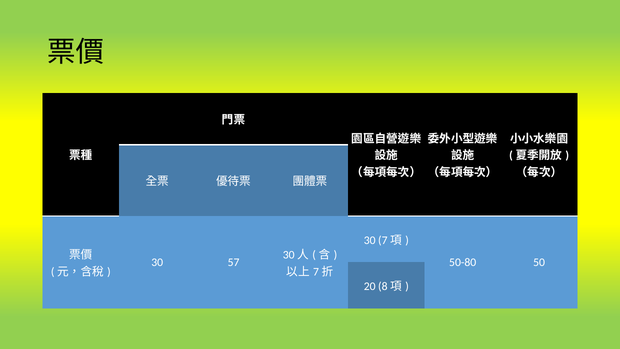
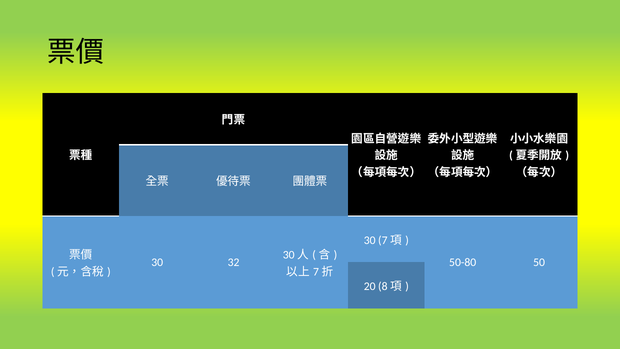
57: 57 -> 32 (234, 262)
